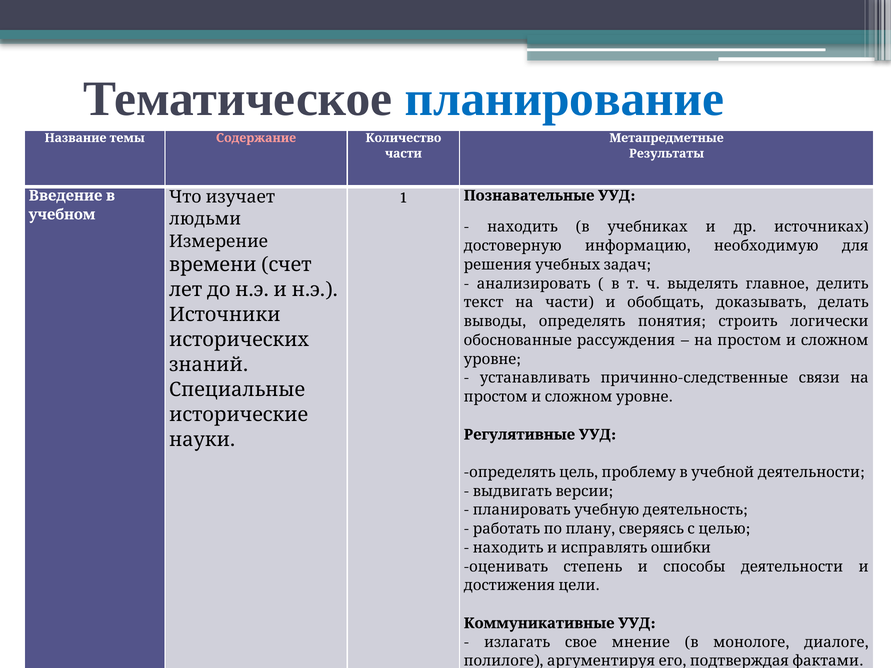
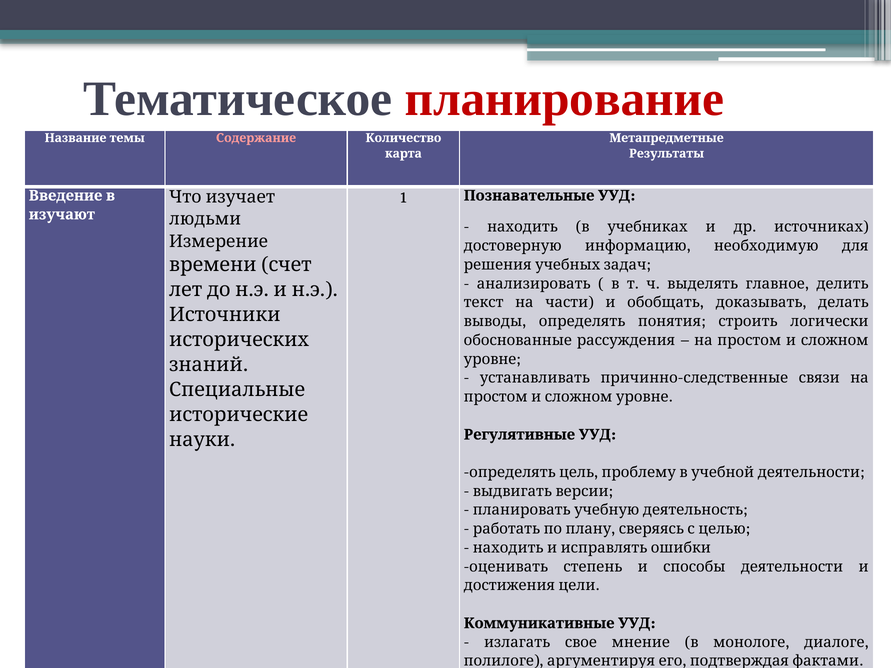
планирование colour: blue -> red (564, 99)
части: части -> карта (403, 154)
учебном: учебном -> изучают (62, 215)
